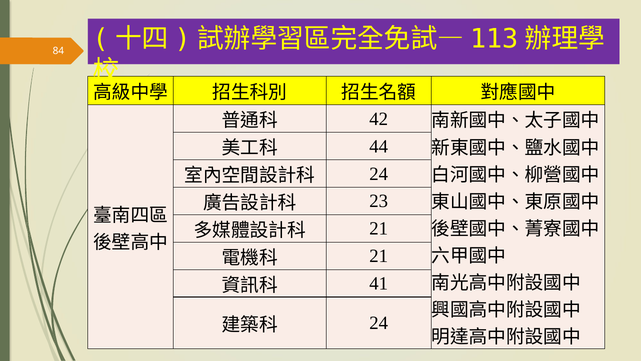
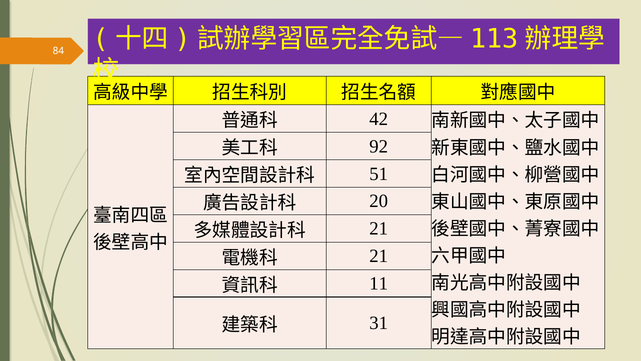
44: 44 -> 92 (379, 146)
24: 24 -> 51 (379, 174)
23: 23 -> 20 (379, 201)
41: 41 -> 11 (379, 283)
24: 24 -> 31 (379, 323)
